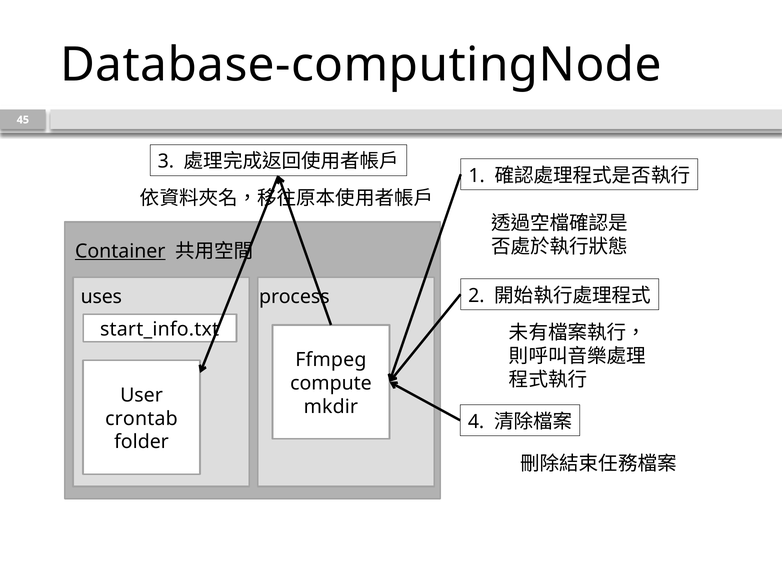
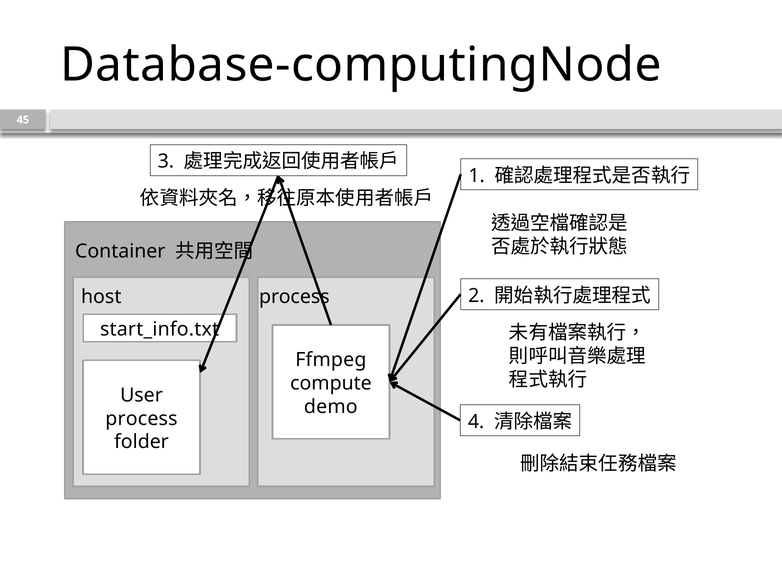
Container underline: present -> none (120, 251)
uses: uses -> host (101, 297)
mkdir: mkdir -> demo (331, 407)
crontab: crontab -> process (141, 419)
